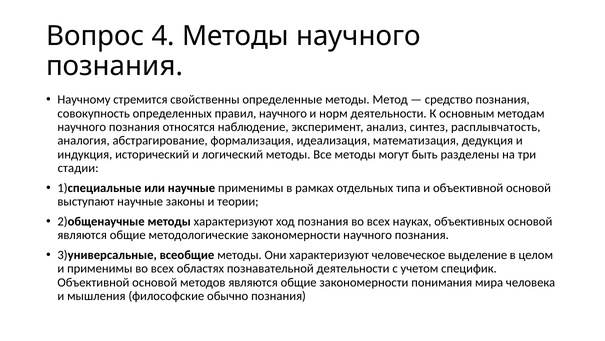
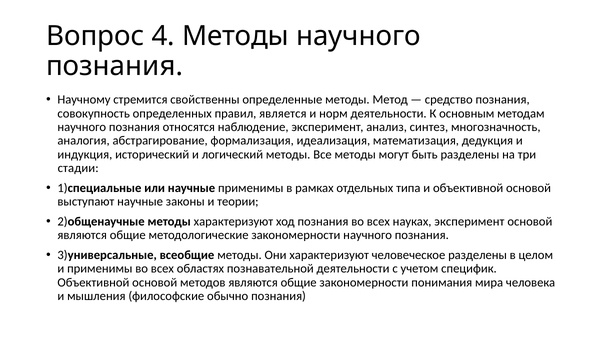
правил научного: научного -> является (283, 113)
расплывчатость: расплывчатость -> многозначность (496, 127)
науках объективных: объективных -> эксперимент (469, 221)
человеческое выделение: выделение -> разделены (478, 255)
